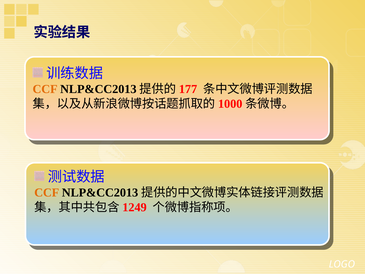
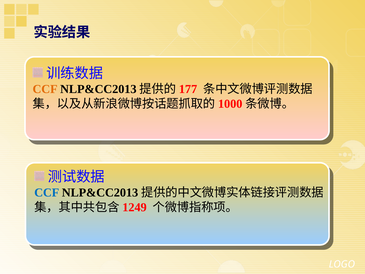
CCF colour: orange -> blue (47, 193)
